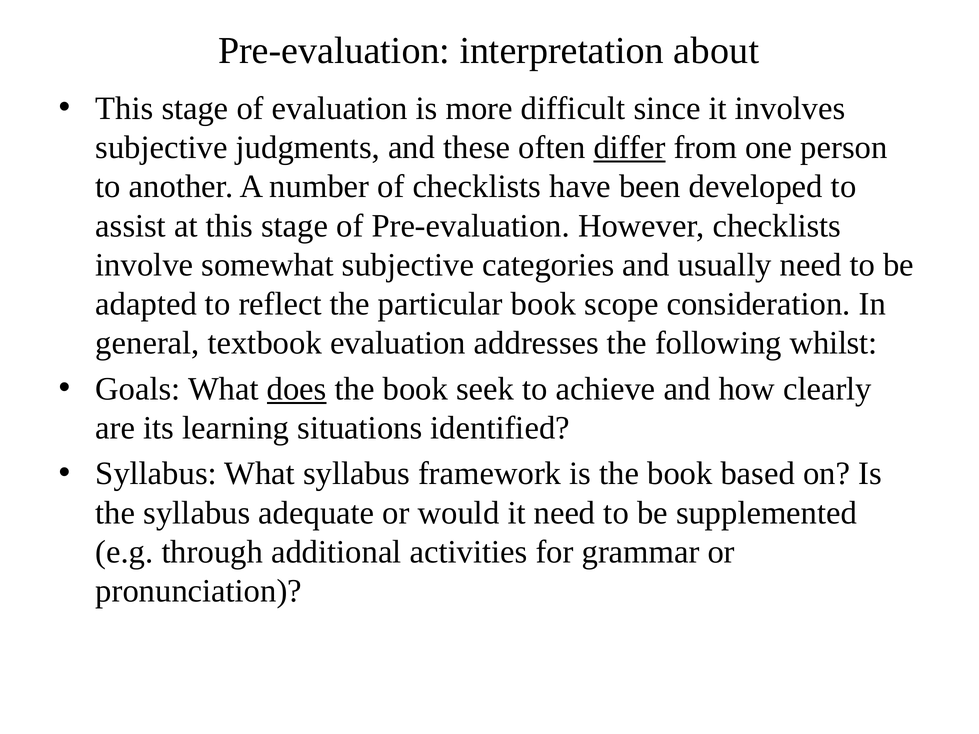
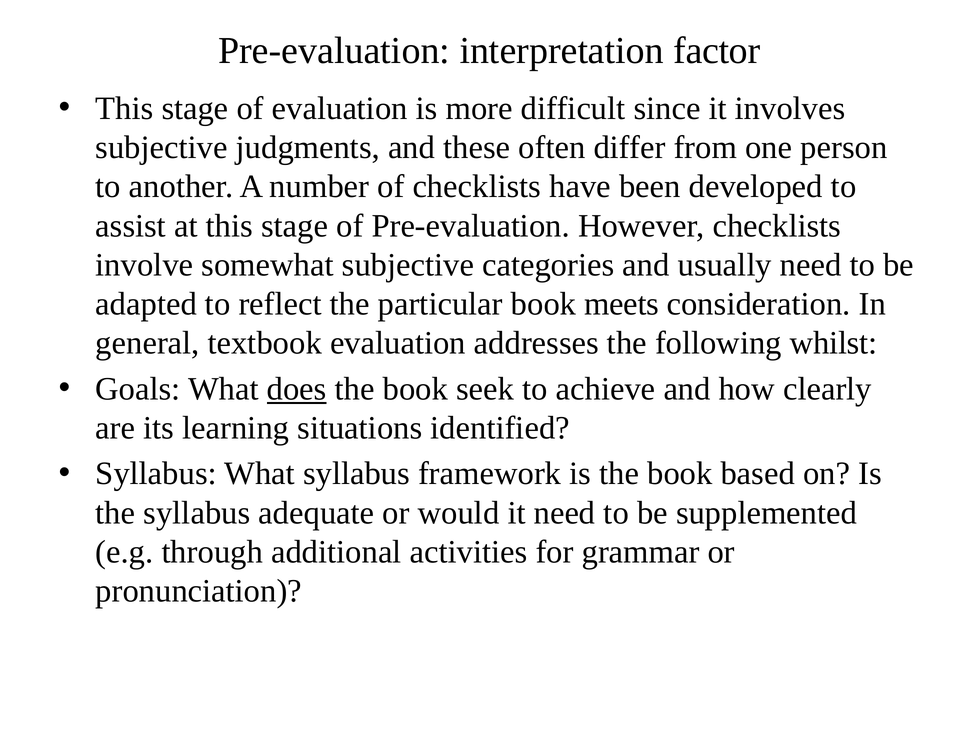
about: about -> factor (717, 51)
differ underline: present -> none (630, 148)
scope: scope -> meets (622, 304)
